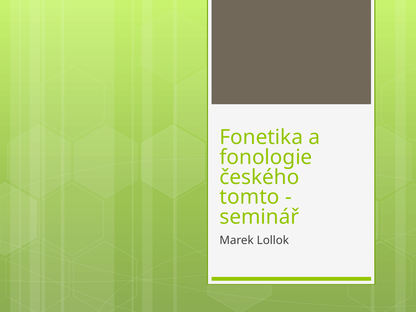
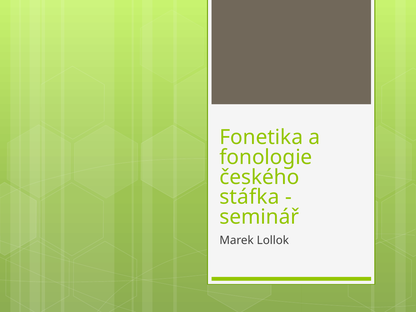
tomto: tomto -> stáfka (249, 197)
